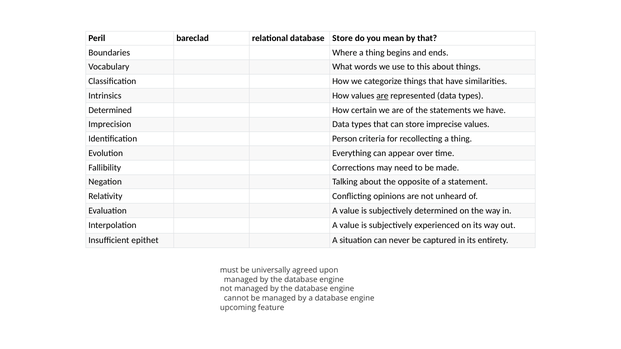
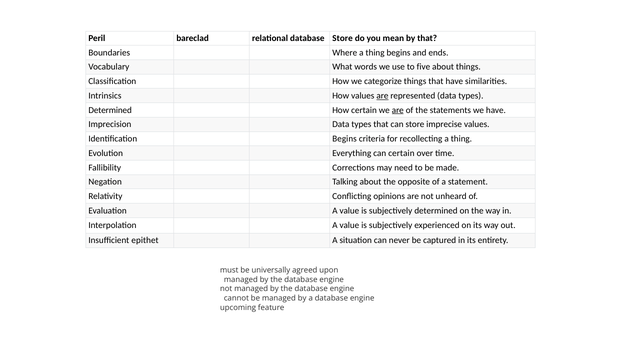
this: this -> five (423, 67)
are underline: none -> present (398, 110)
Person: Person -> Begins (345, 139)
can appear: appear -> certain (401, 153)
